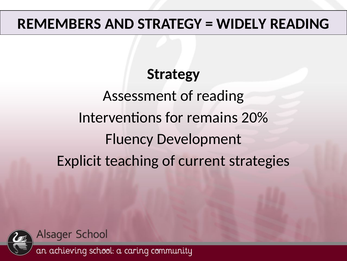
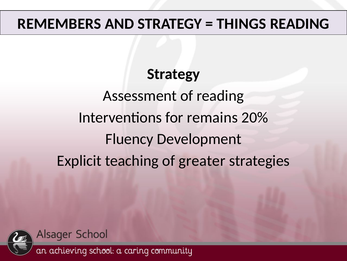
WIDELY: WIDELY -> THINGS (241, 24)
current: current -> greater (202, 160)
